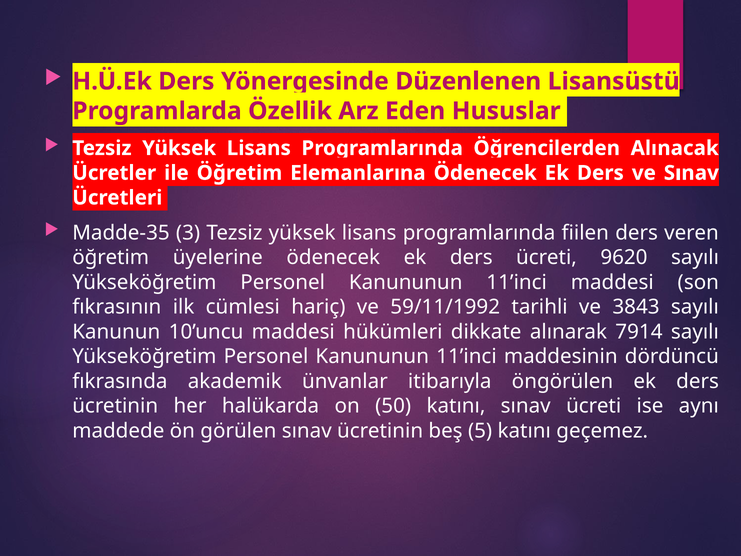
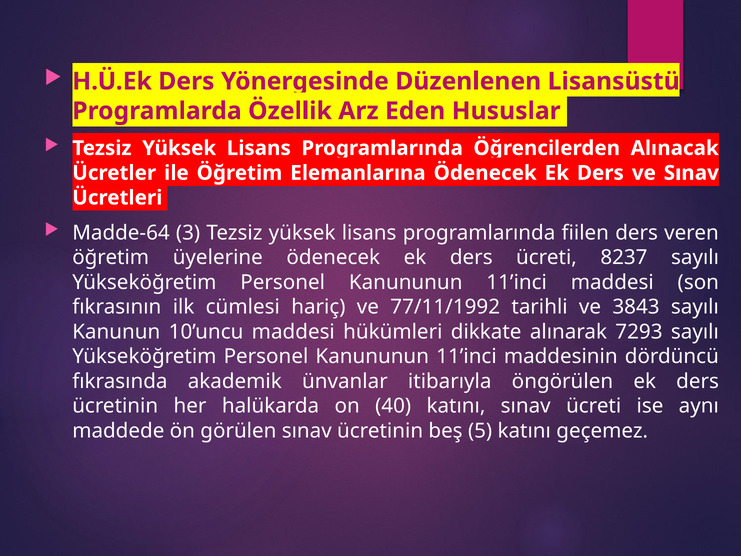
Madde-35: Madde-35 -> Madde-64 (121, 233)
9620: 9620 -> 8237 (624, 257)
59/11/1992: 59/11/1992 -> 77/11/1992 (445, 307)
7914: 7914 -> 7293 (639, 332)
50: 50 -> 40 (393, 406)
